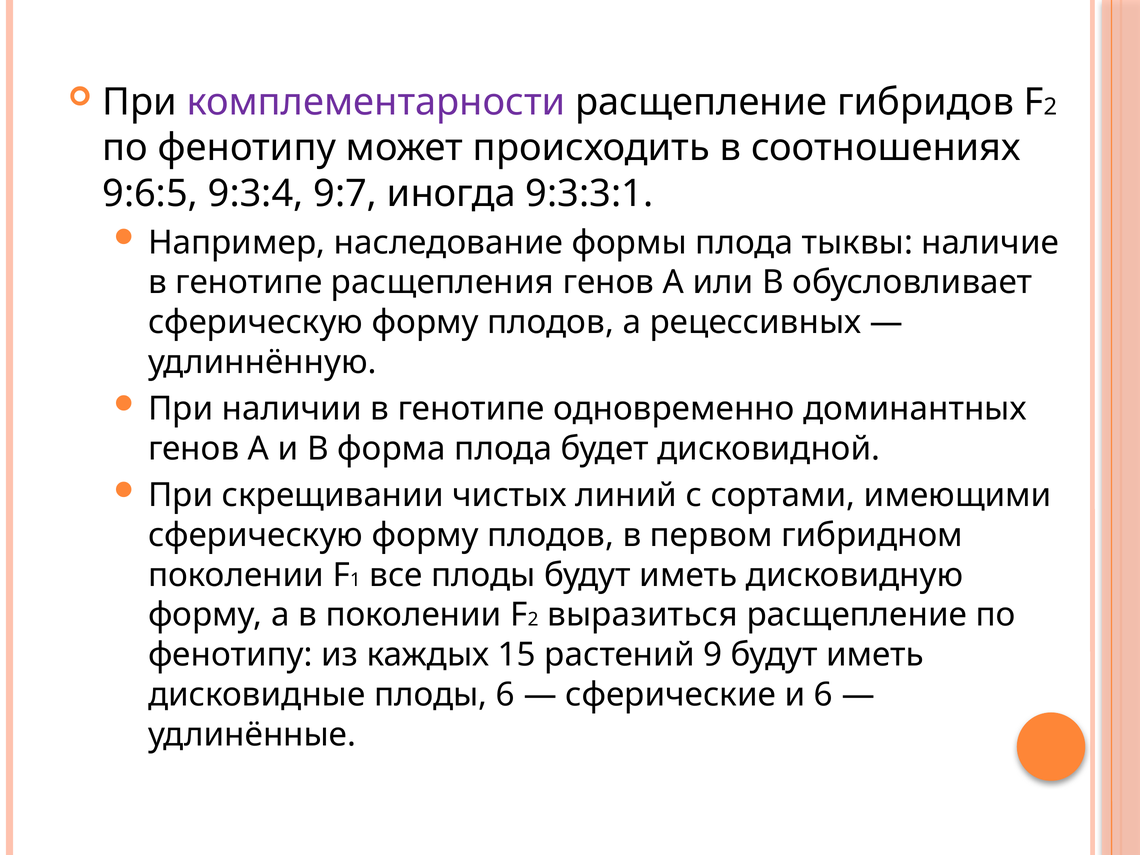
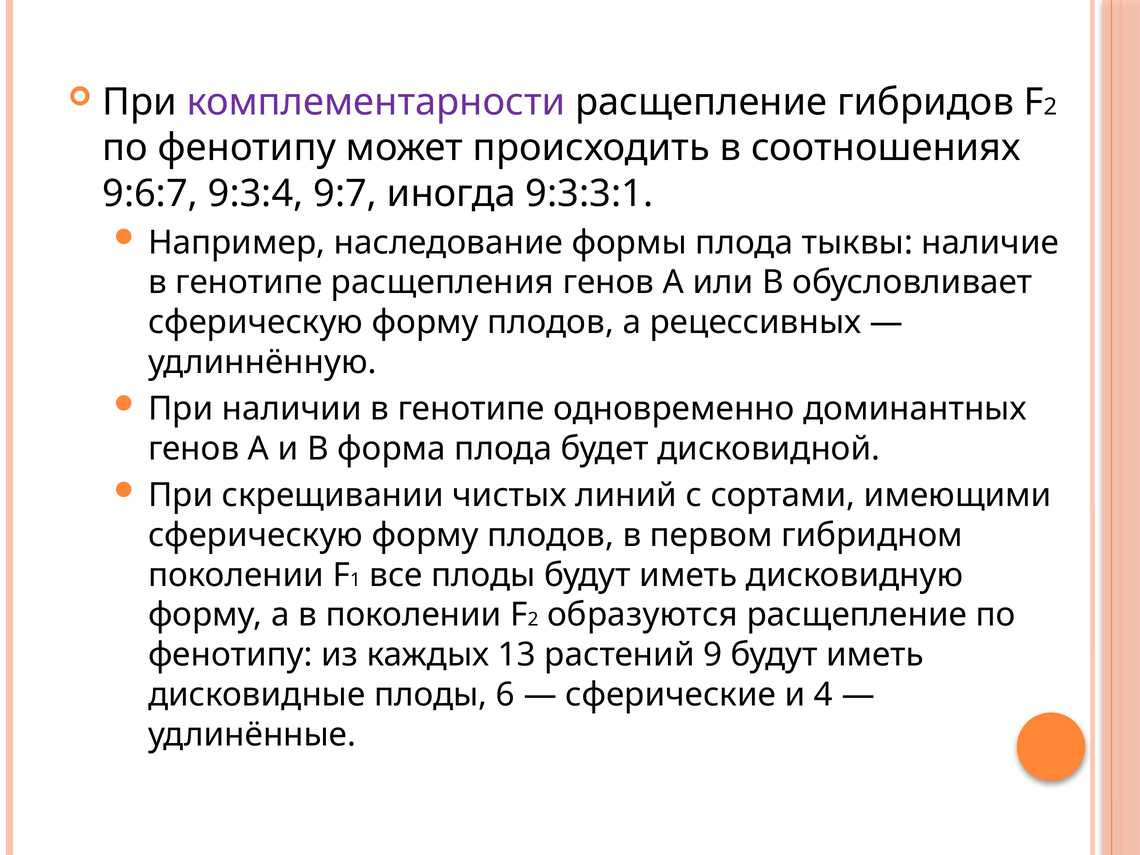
9:6:5: 9:6:5 -> 9:6:7 (150, 194)
выразиться: выразиться -> образуются (642, 615)
15: 15 -> 13 (517, 655)
и 6: 6 -> 4 (823, 695)
